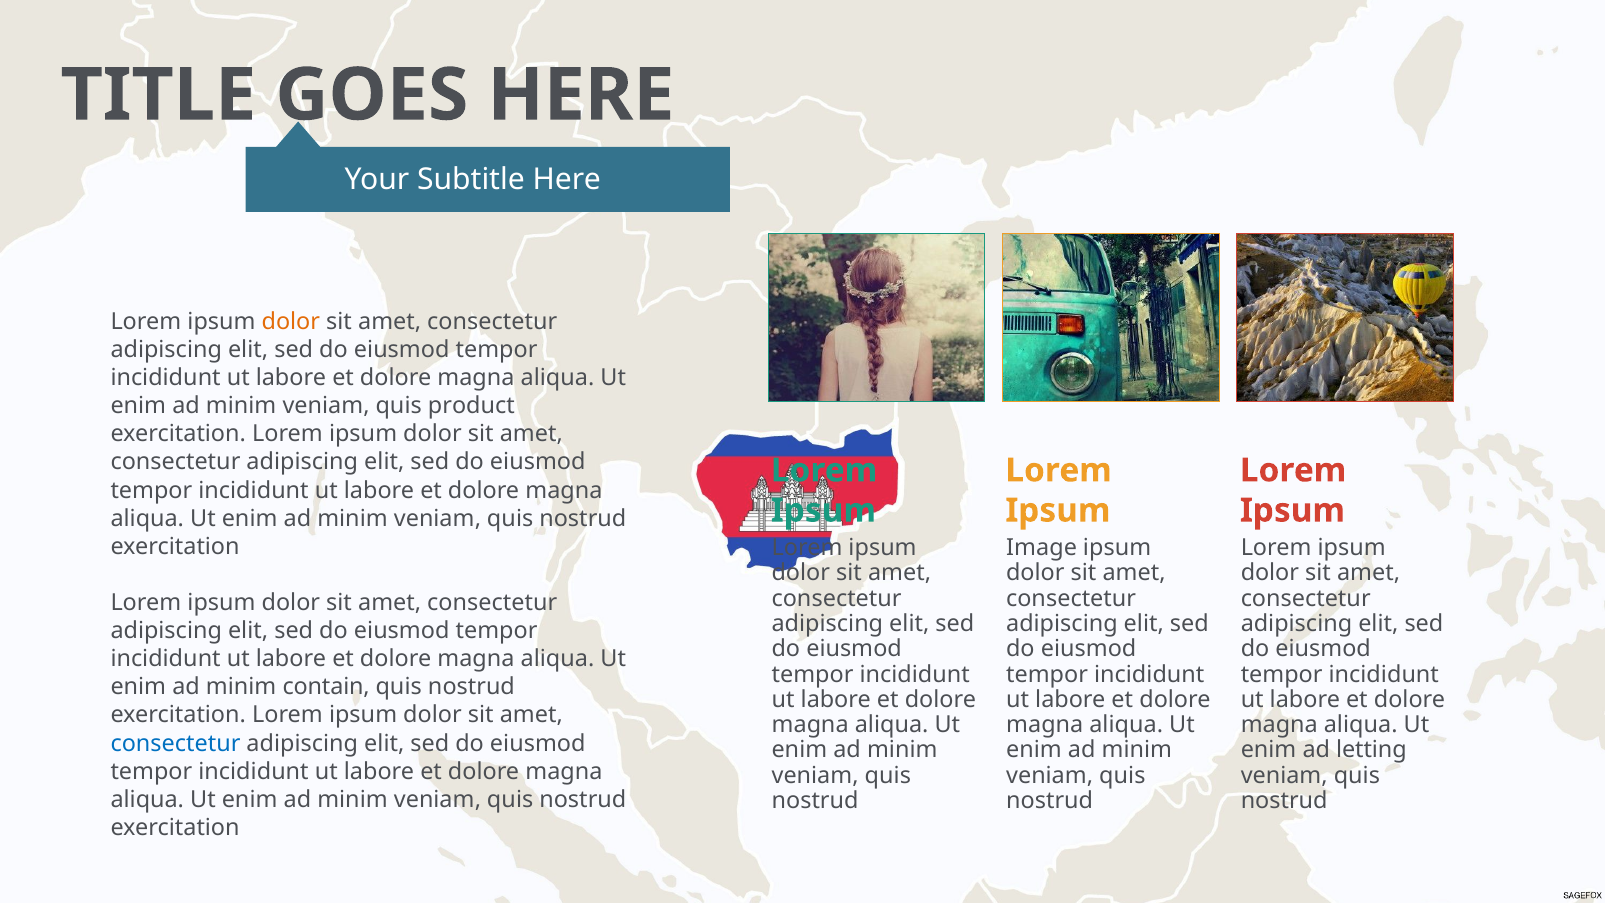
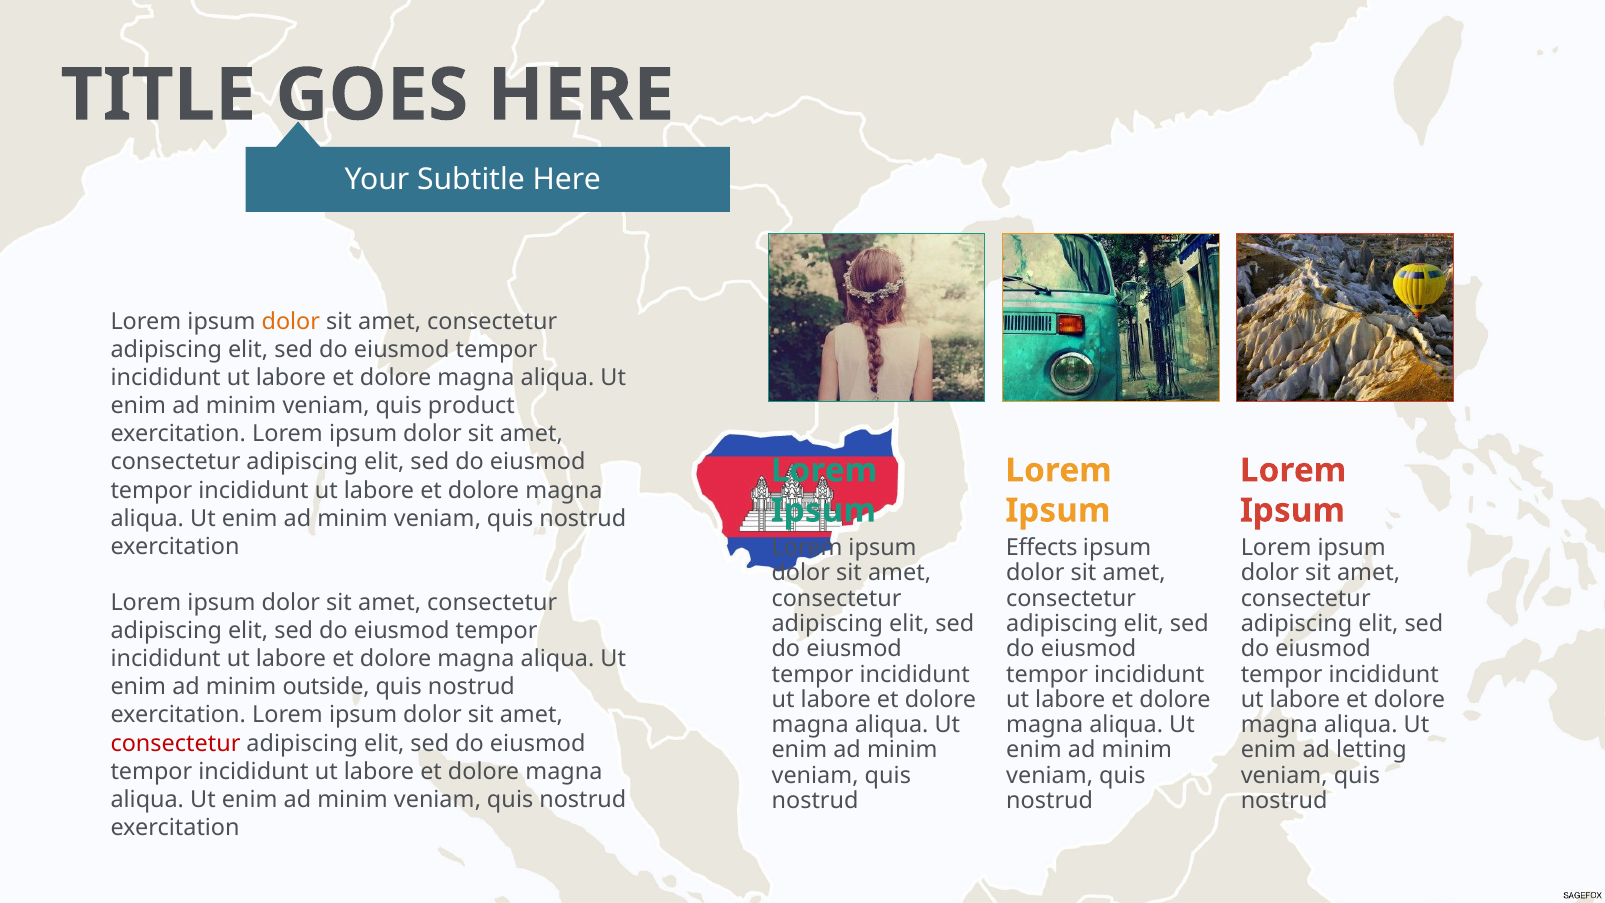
Image: Image -> Effects (1042, 548)
contain: contain -> outside (326, 687)
consectetur colour: blue -> red (175, 743)
